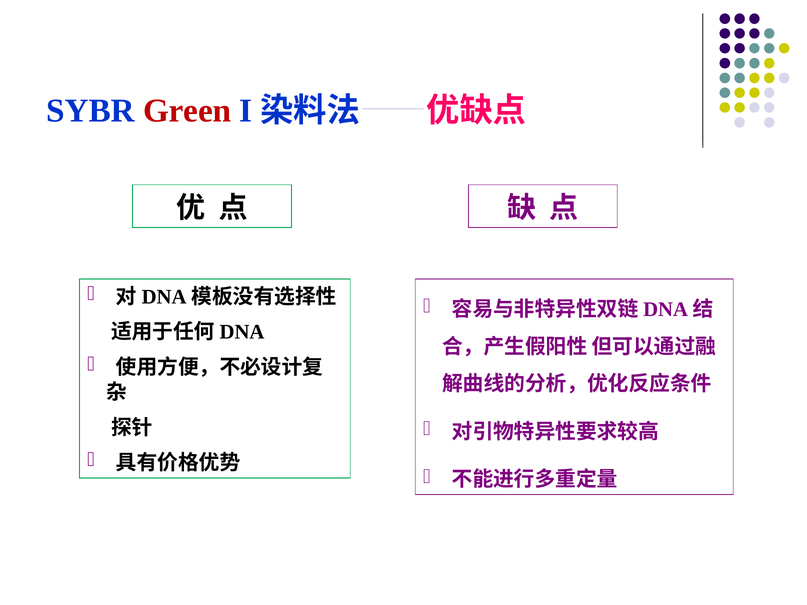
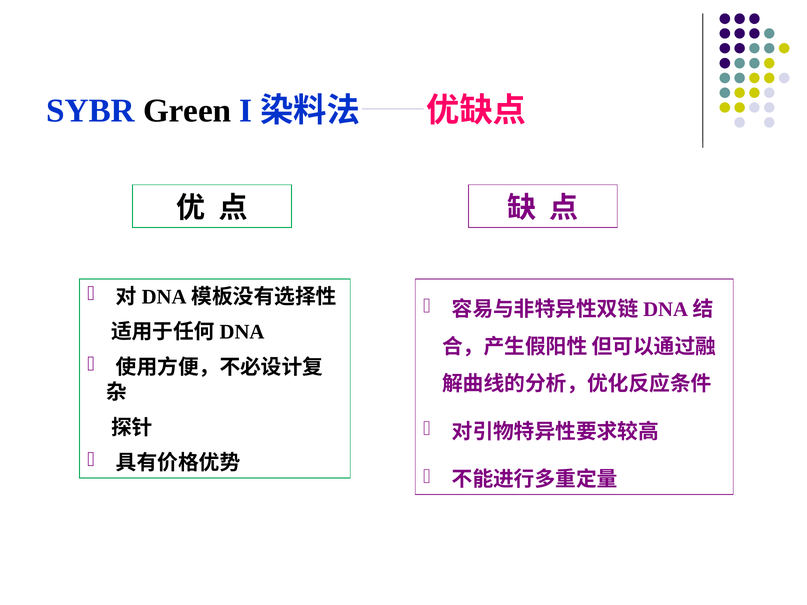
Green colour: red -> black (187, 111)
